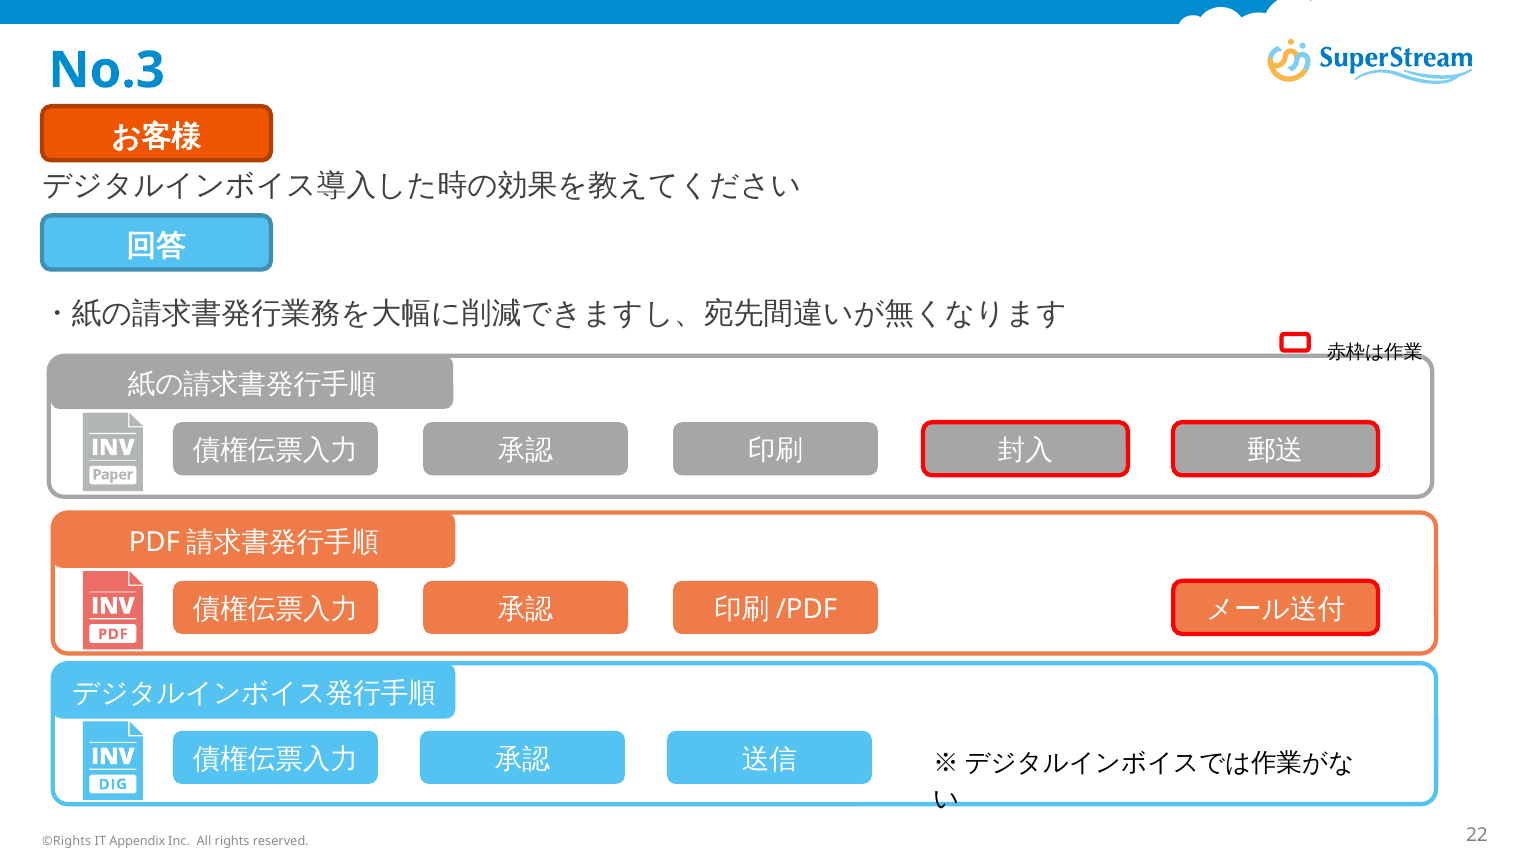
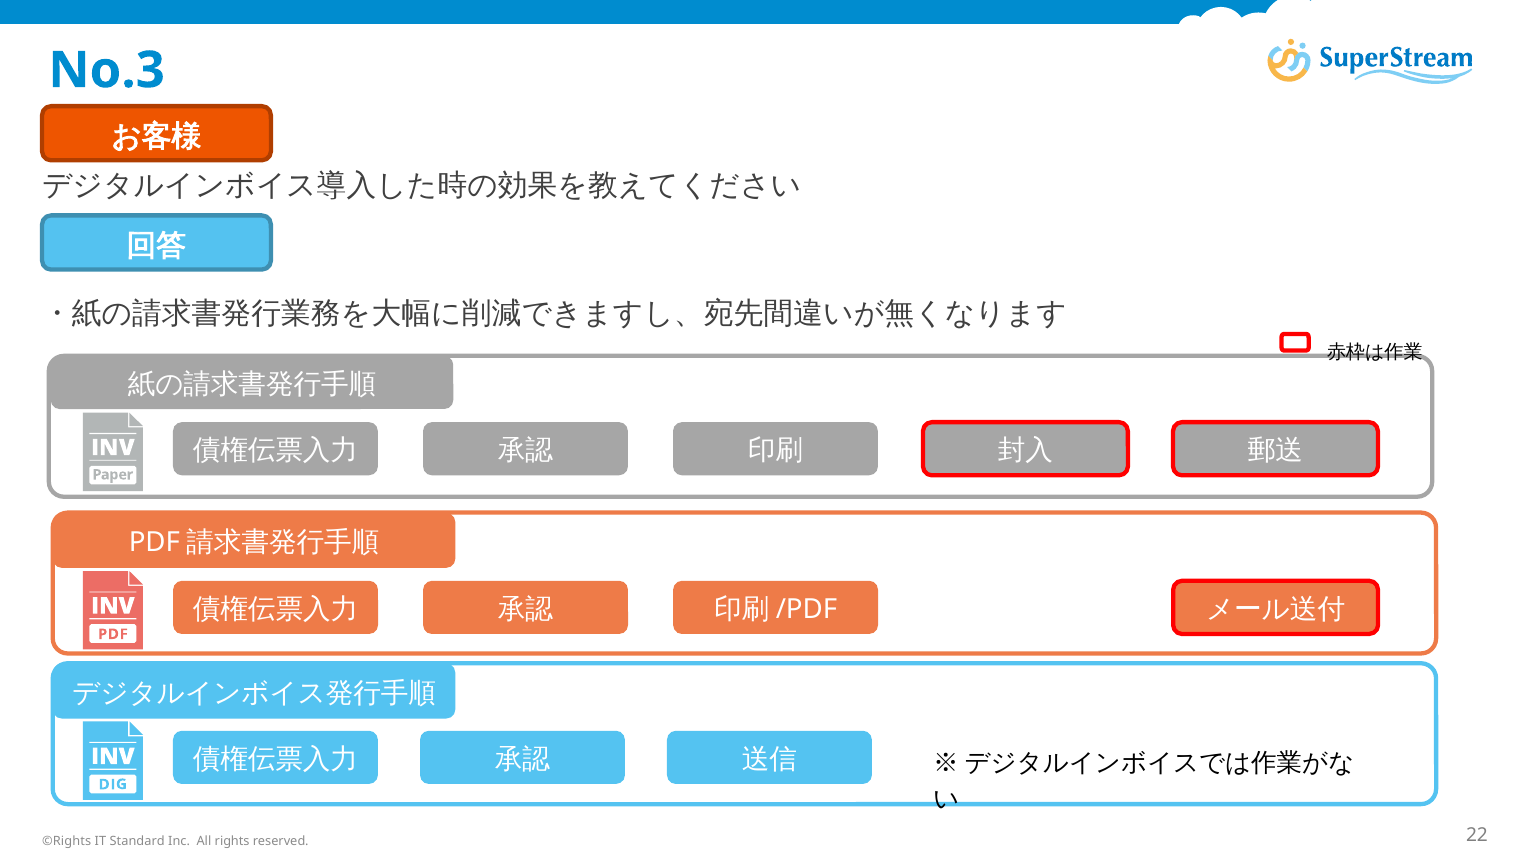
Appendix: Appendix -> Standard (137, 841)
